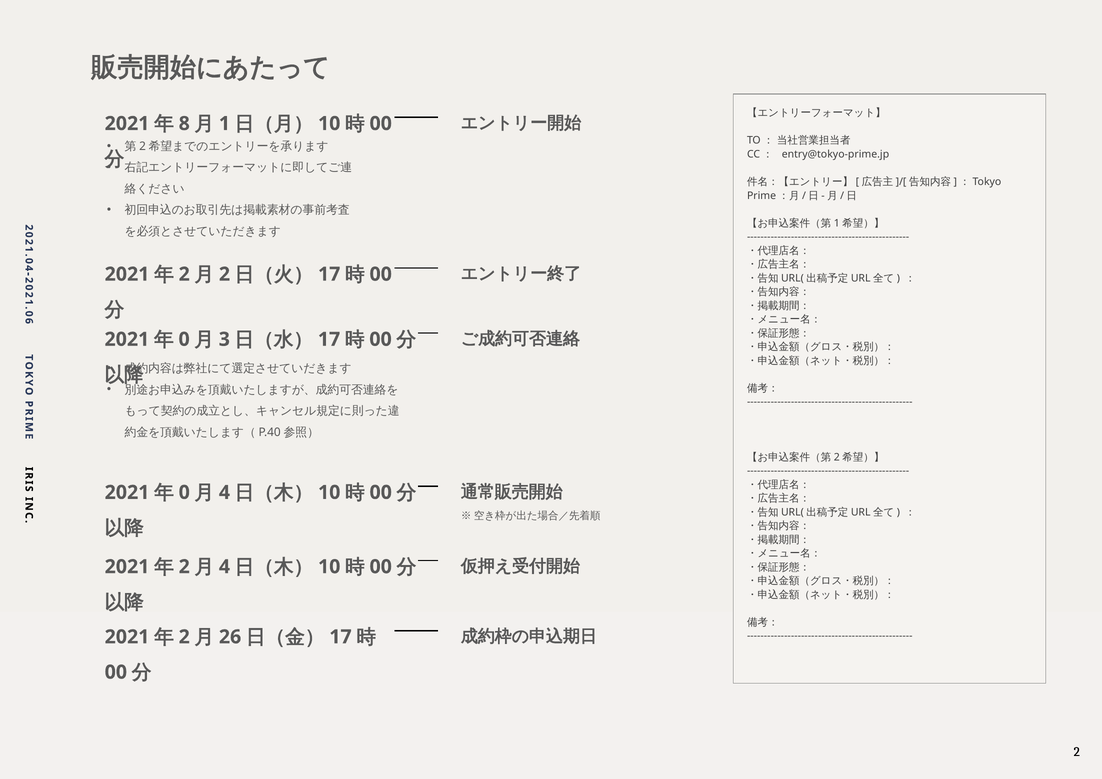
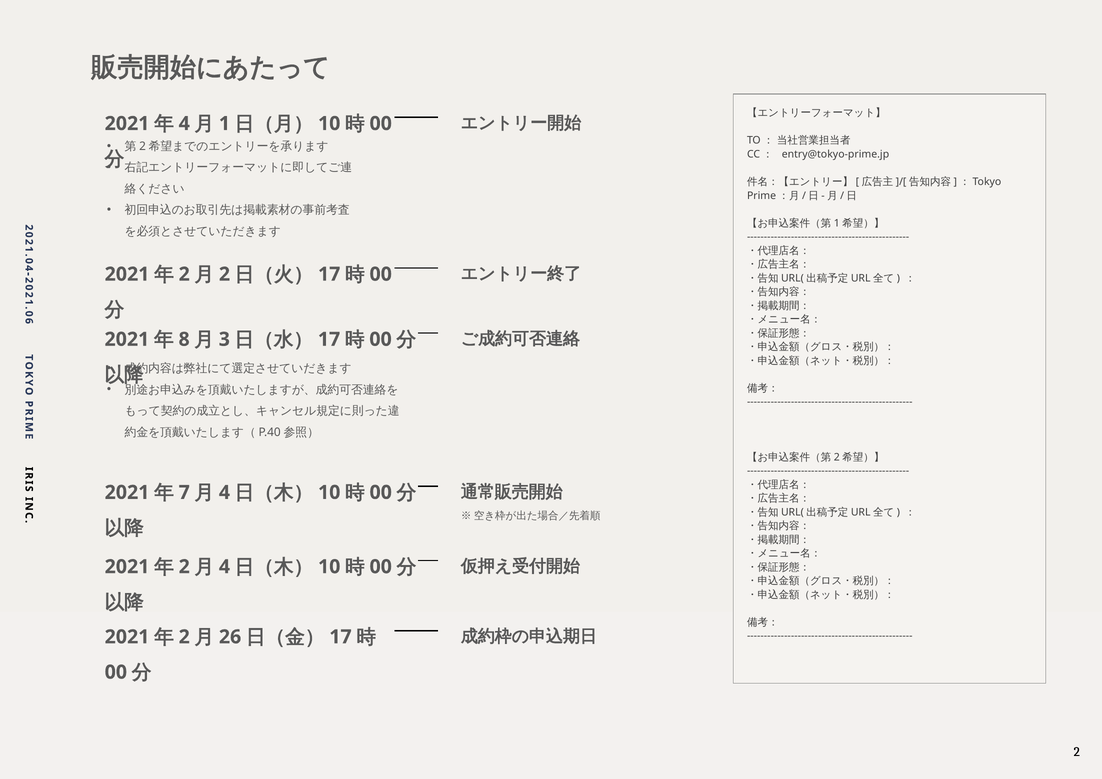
8: 8 -> 4 (184, 124)
0: 0 -> 8 (184, 339)
0: 0 -> 7 (184, 493)
